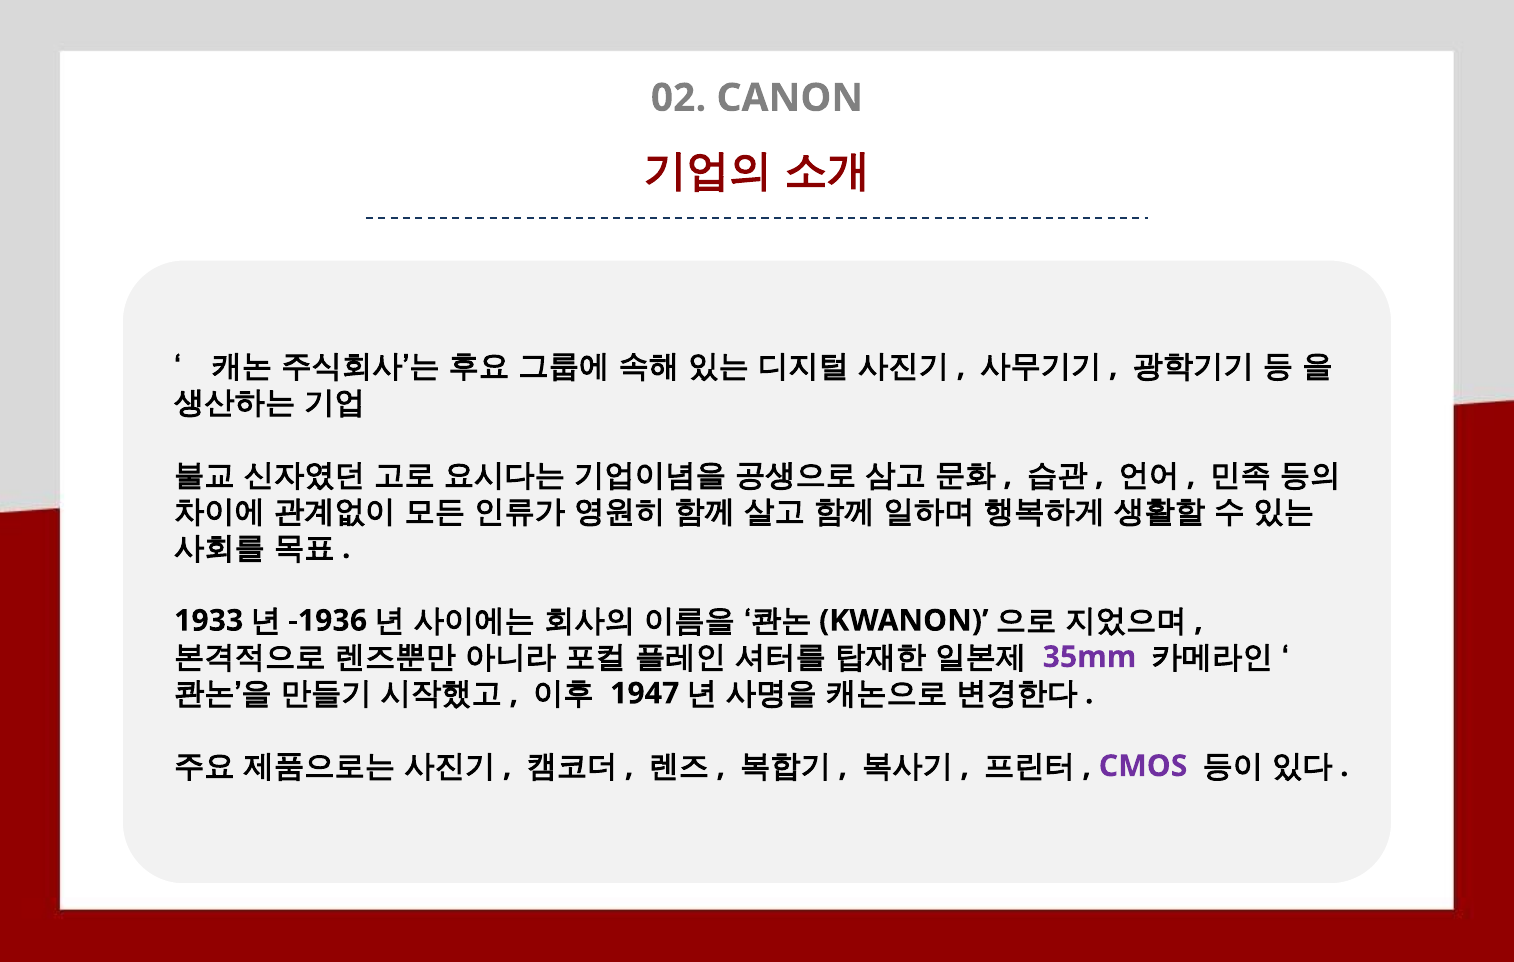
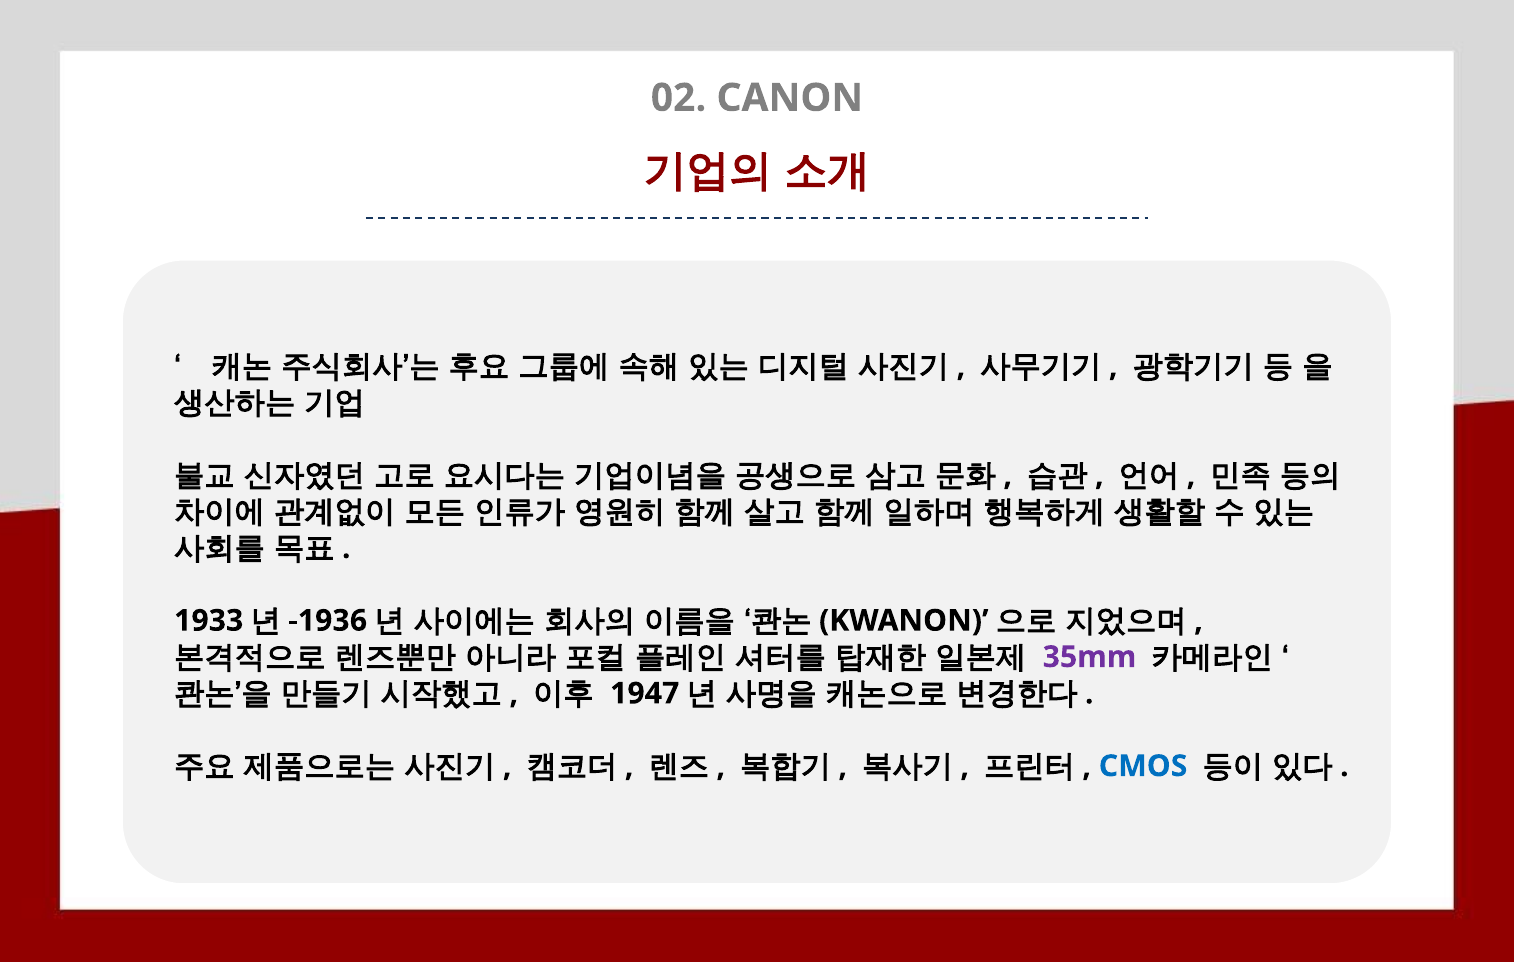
CMOS colour: purple -> blue (1143, 766)
